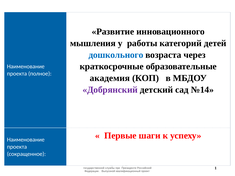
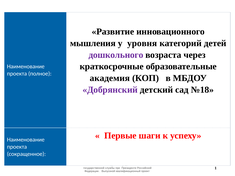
работы: работы -> уровня (142, 43)
дошкольного colour: blue -> purple (116, 55)
№14: №14 -> №18 (202, 90)
